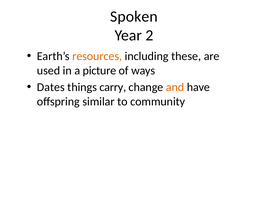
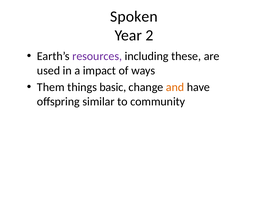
resources colour: orange -> purple (97, 56)
picture: picture -> impact (99, 71)
Dates: Dates -> Them (51, 87)
carry: carry -> basic (113, 87)
